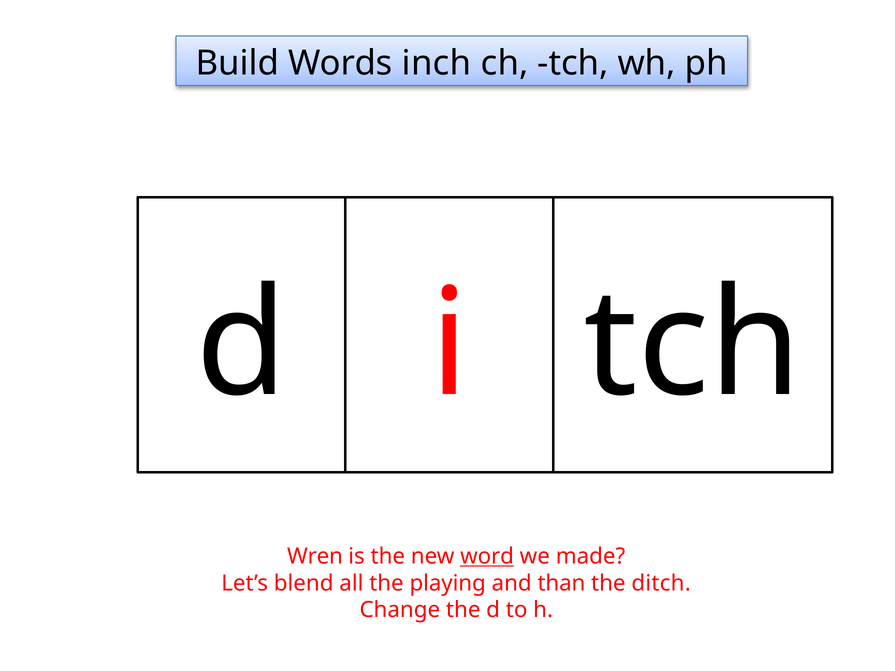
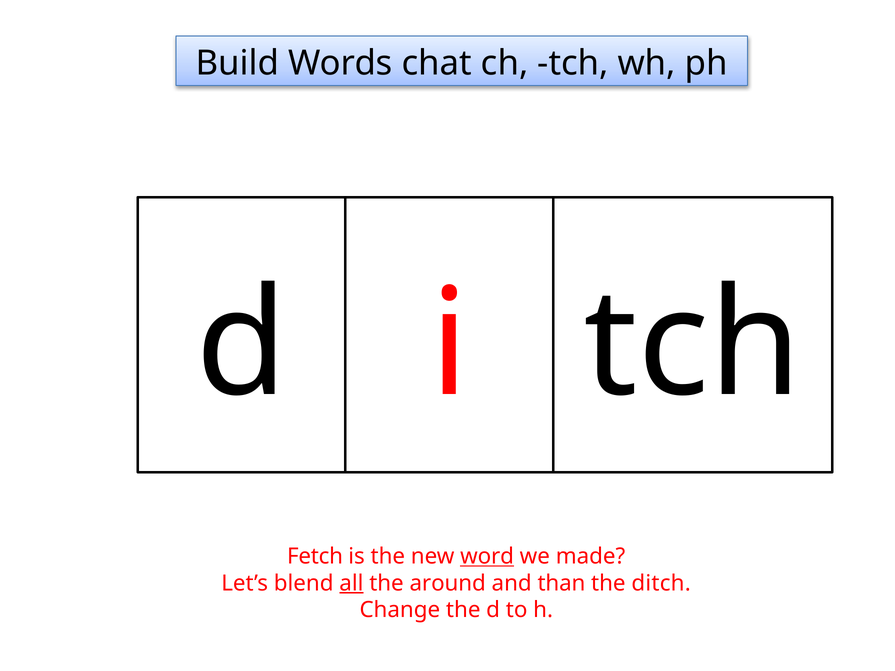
inch: inch -> chat (437, 63)
Wren: Wren -> Fetch (315, 557)
all underline: none -> present (351, 583)
playing: playing -> around (448, 583)
